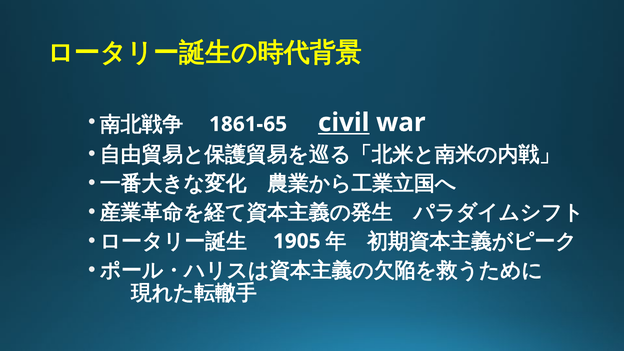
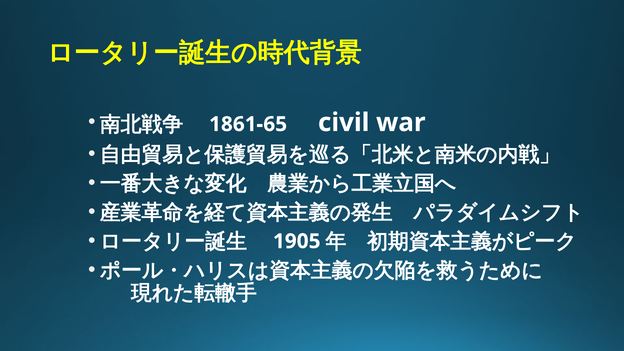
civil underline: present -> none (344, 123)
